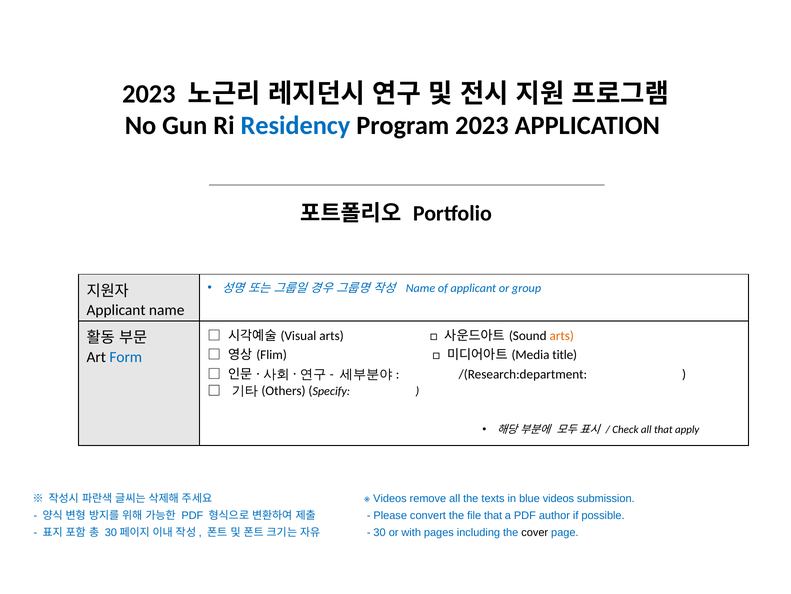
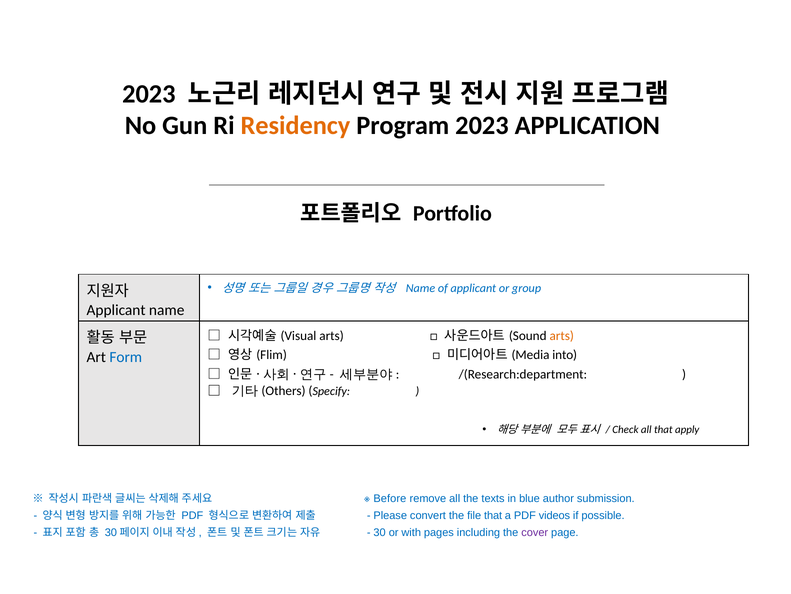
Residency colour: blue -> orange (295, 125)
title: title -> into (565, 355)
Videos: Videos -> Before (390, 498)
blue videos: videos -> author (558, 498)
author: author -> videos (554, 515)
cover colour: black -> purple (535, 532)
